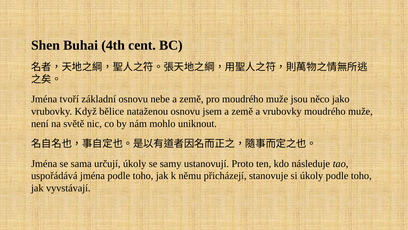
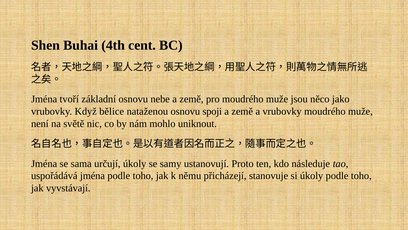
jsem: jsem -> spoji (212, 111)
